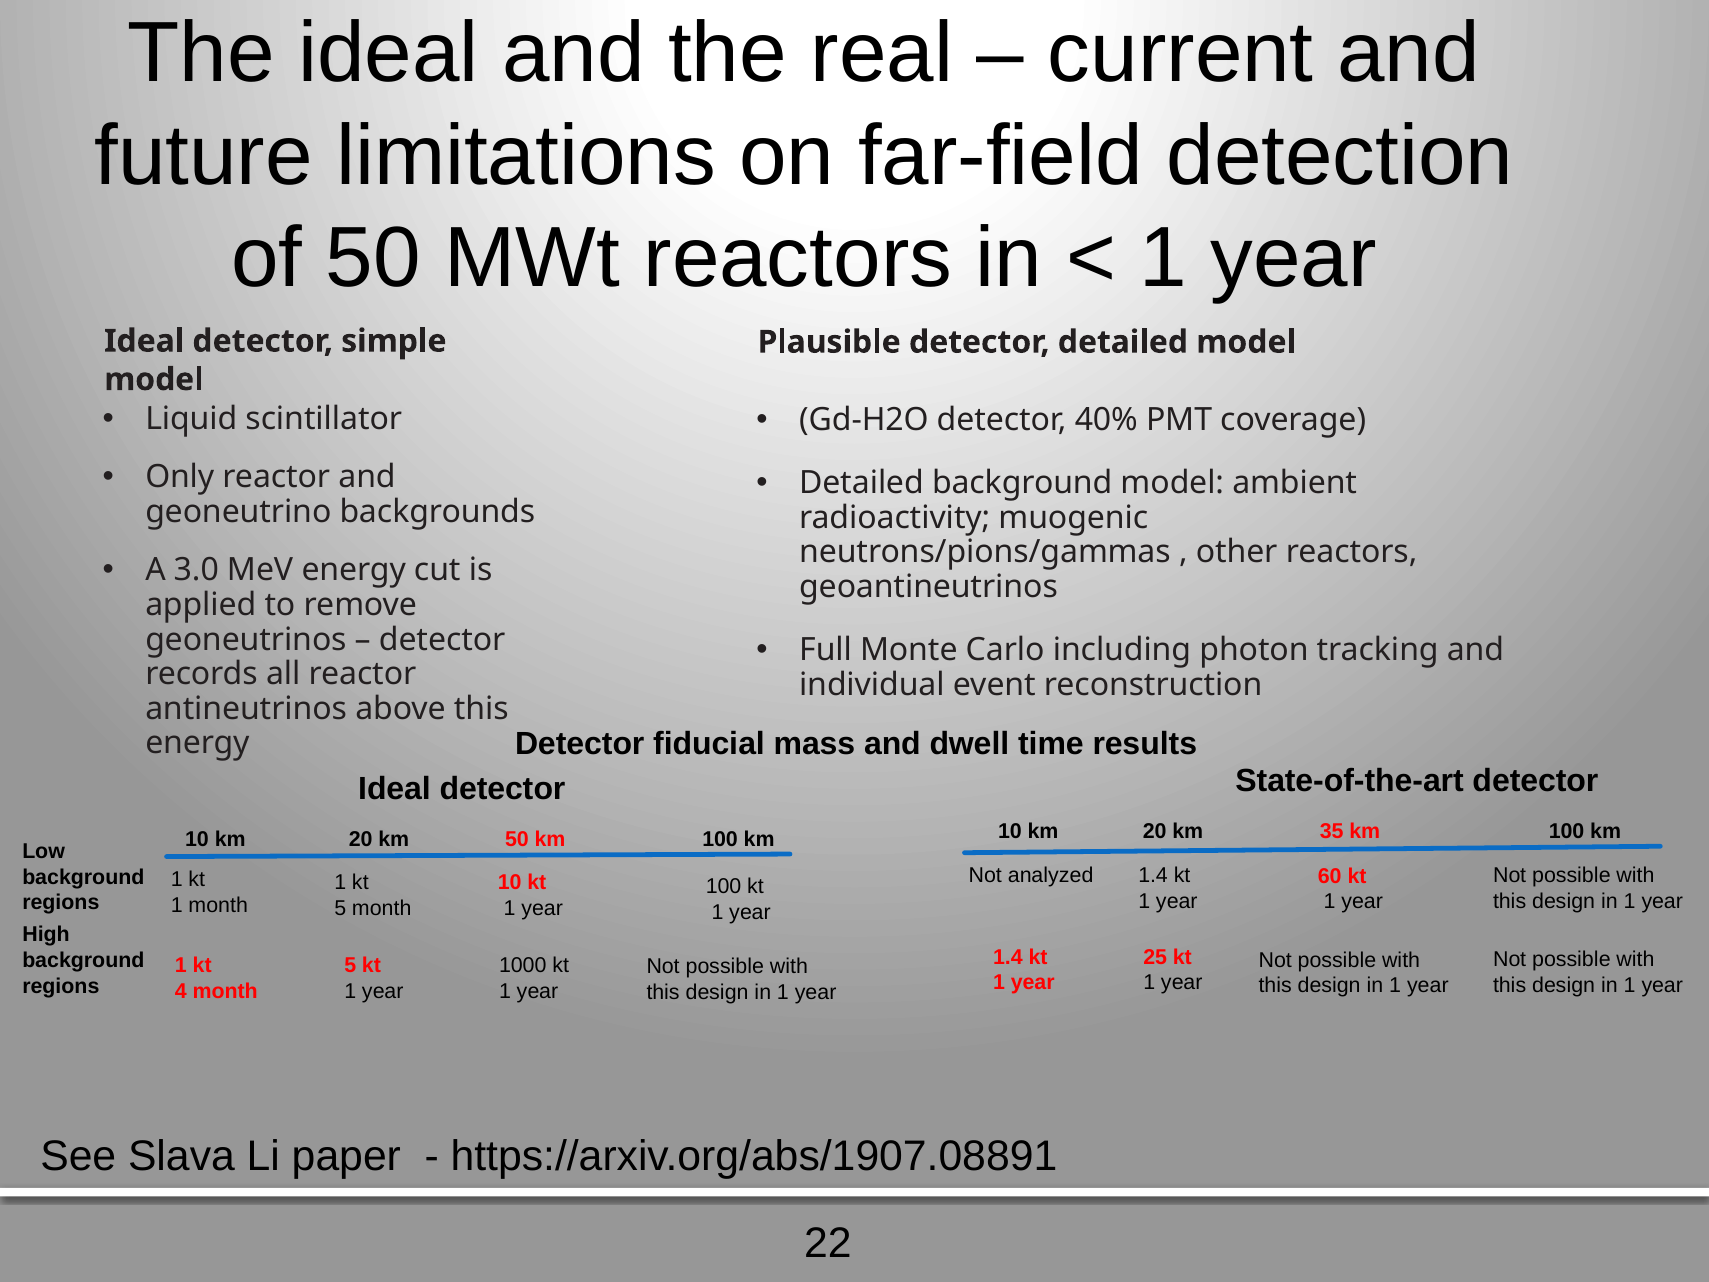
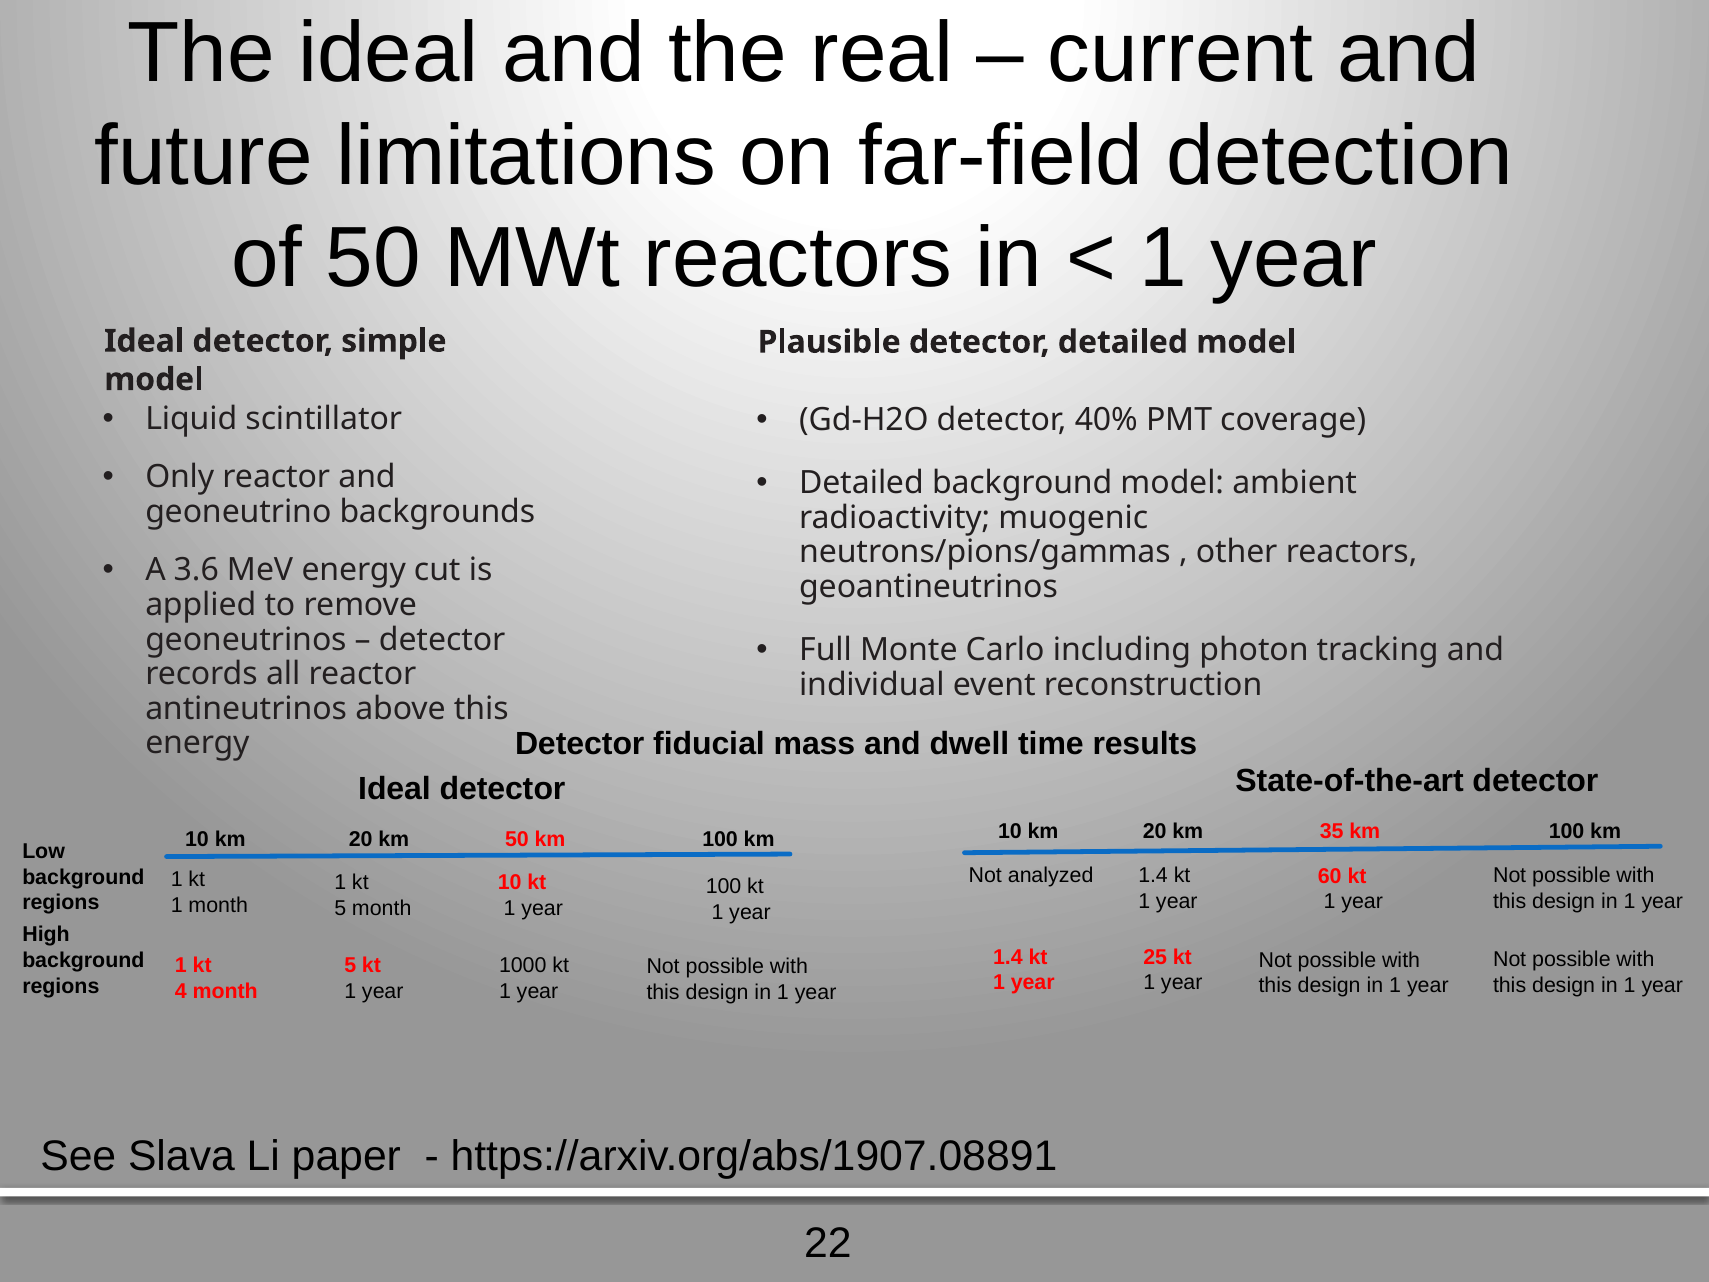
3.0: 3.0 -> 3.6 (196, 570)
